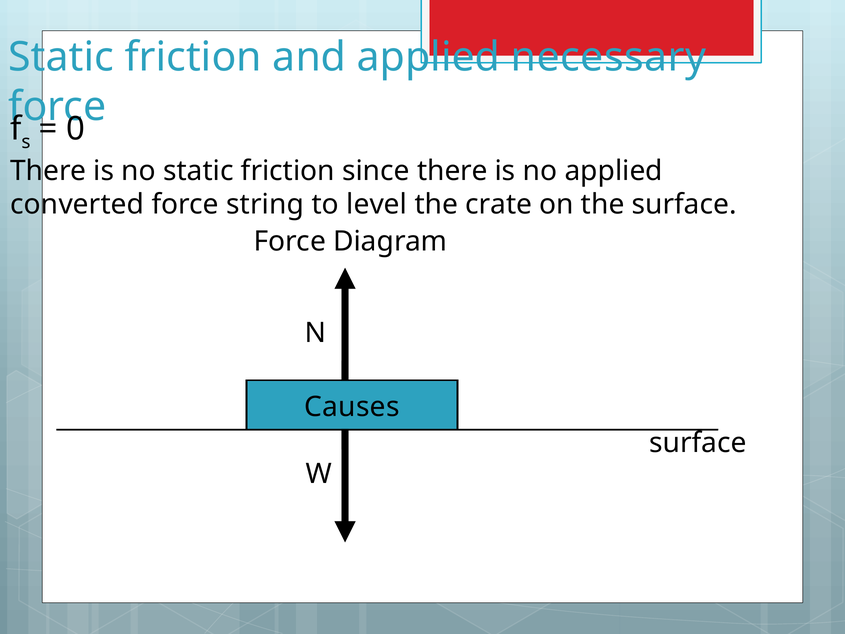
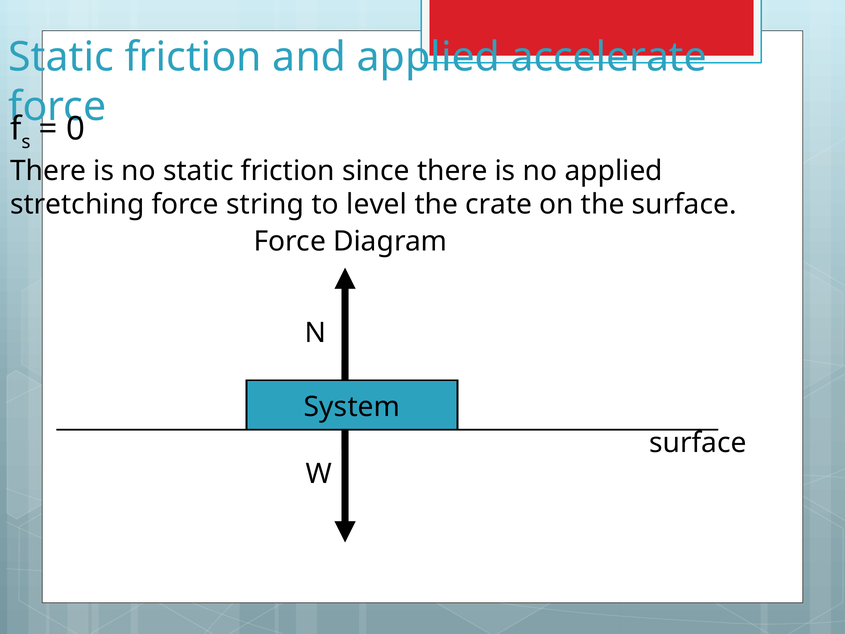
necessary: necessary -> accelerate (609, 57)
converted: converted -> stretching (77, 205)
Causes: Causes -> System (352, 407)
